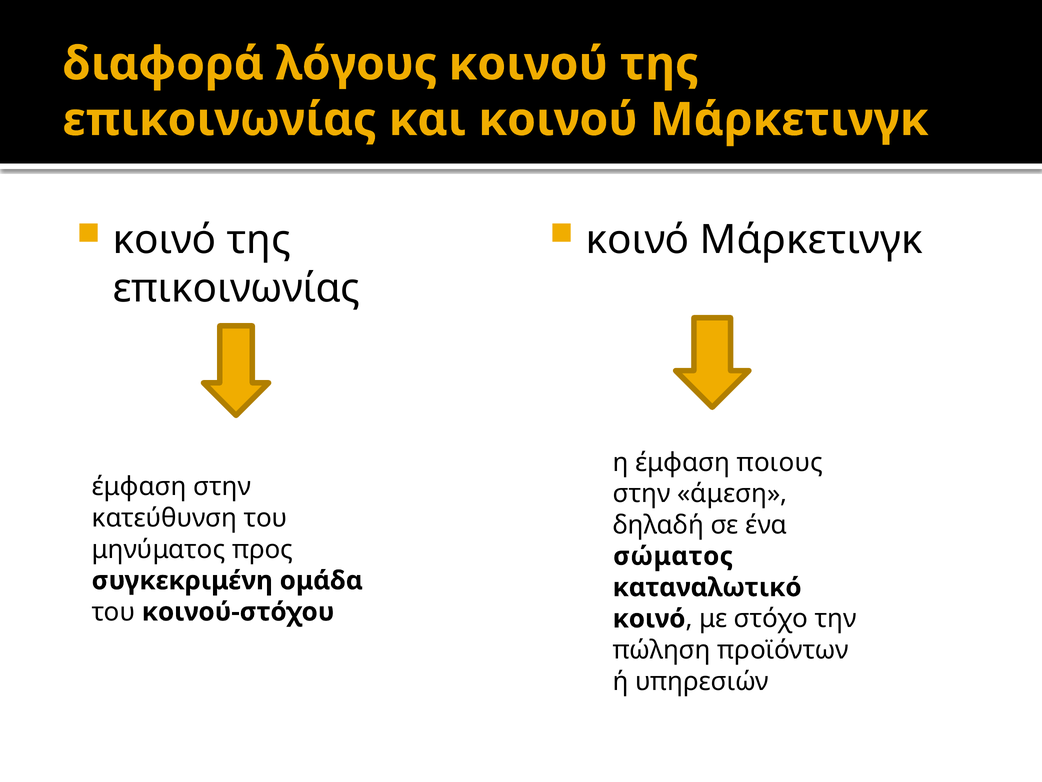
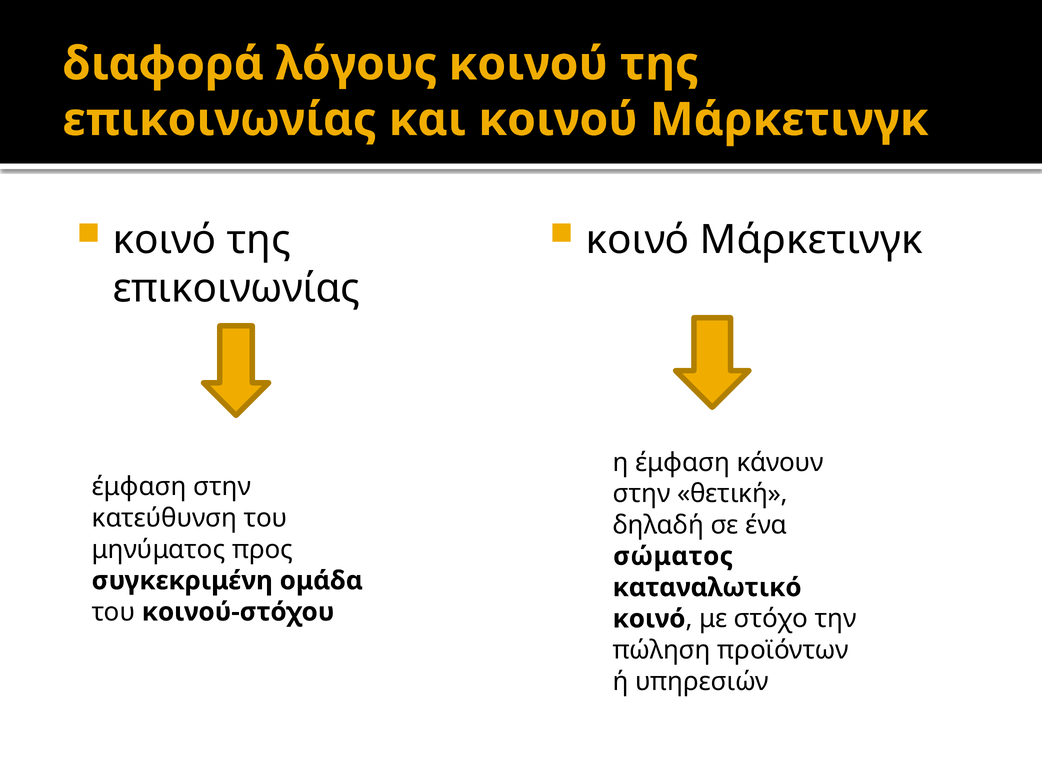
ποιους: ποιους -> κάνουν (780, 462)
άμεση: άμεση -> θετική (732, 493)
